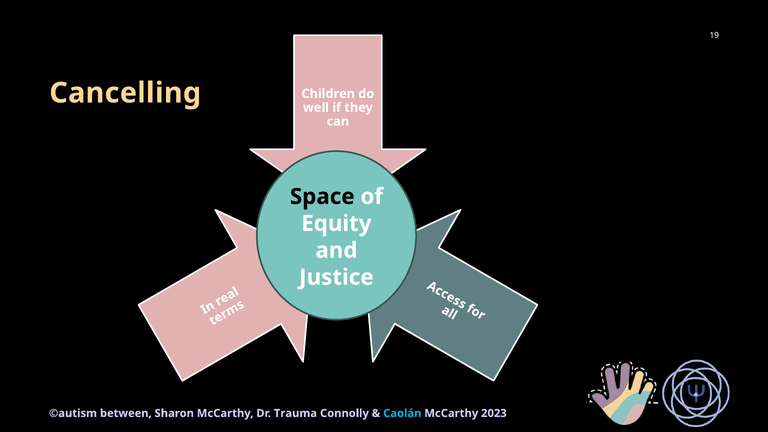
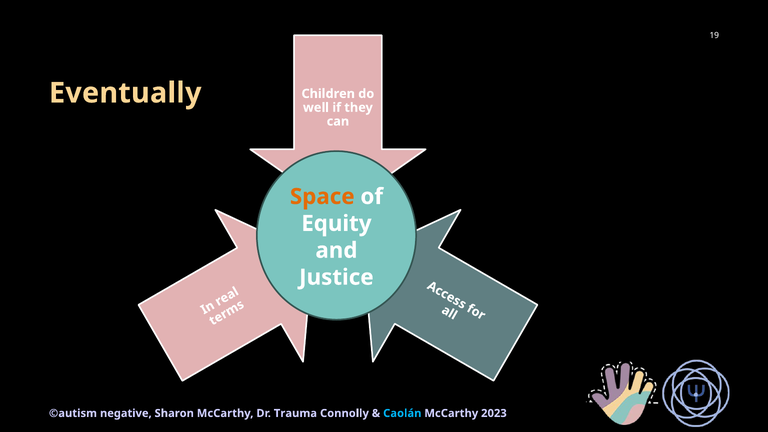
Cancelling: Cancelling -> Eventually (125, 93)
Space colour: black -> orange (322, 197)
between: between -> negative (126, 413)
